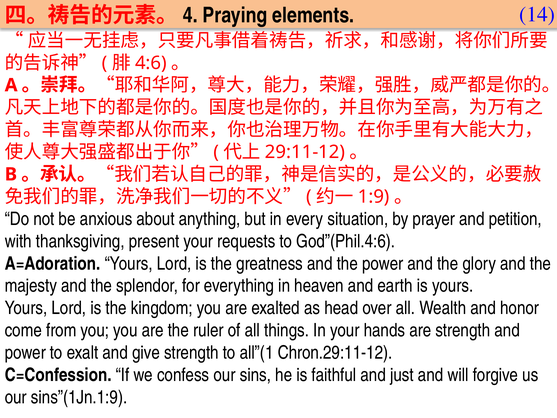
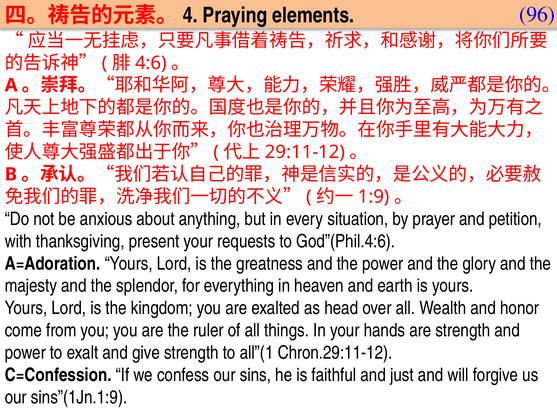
14: 14 -> 96 (537, 14)
